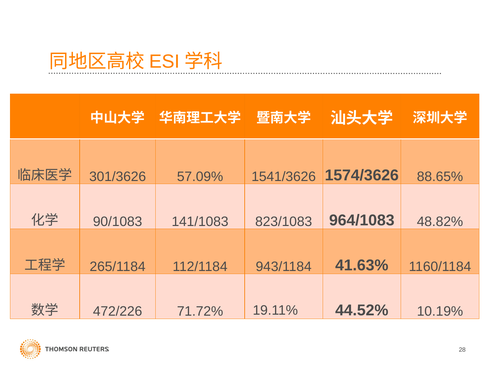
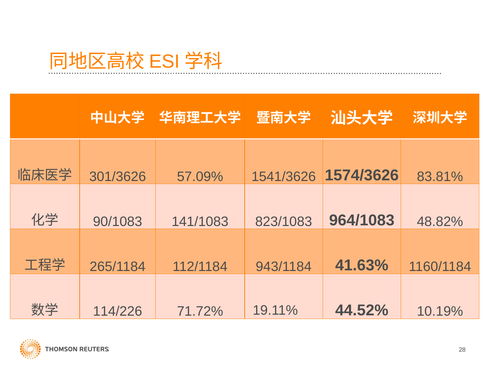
88.65%: 88.65% -> 83.81% (440, 177)
472/226: 472/226 -> 114/226 (118, 312)
